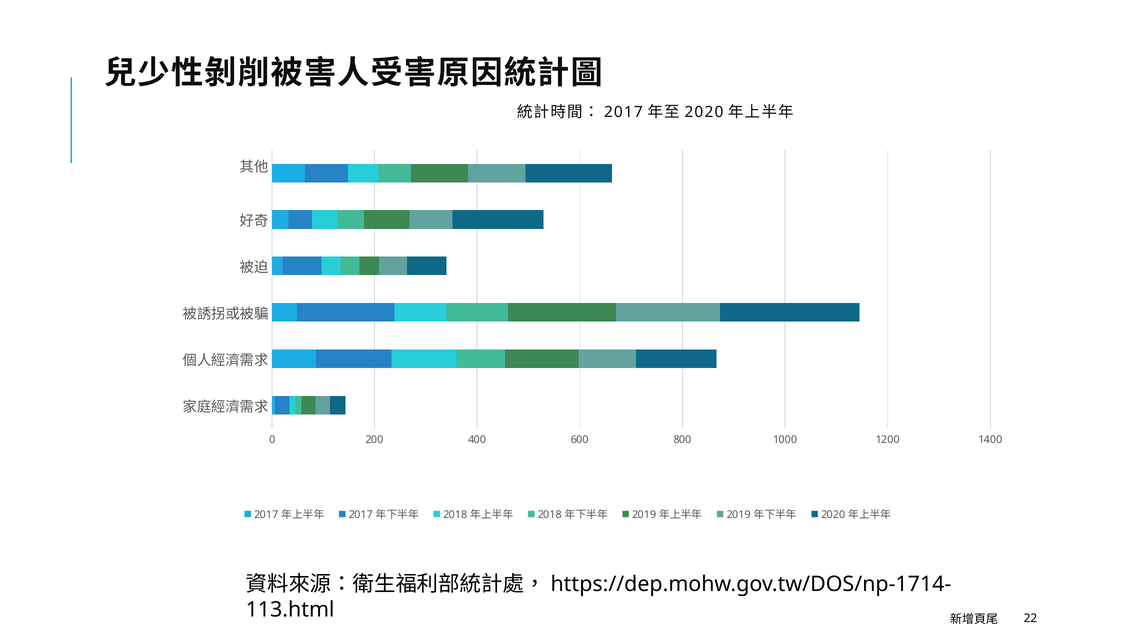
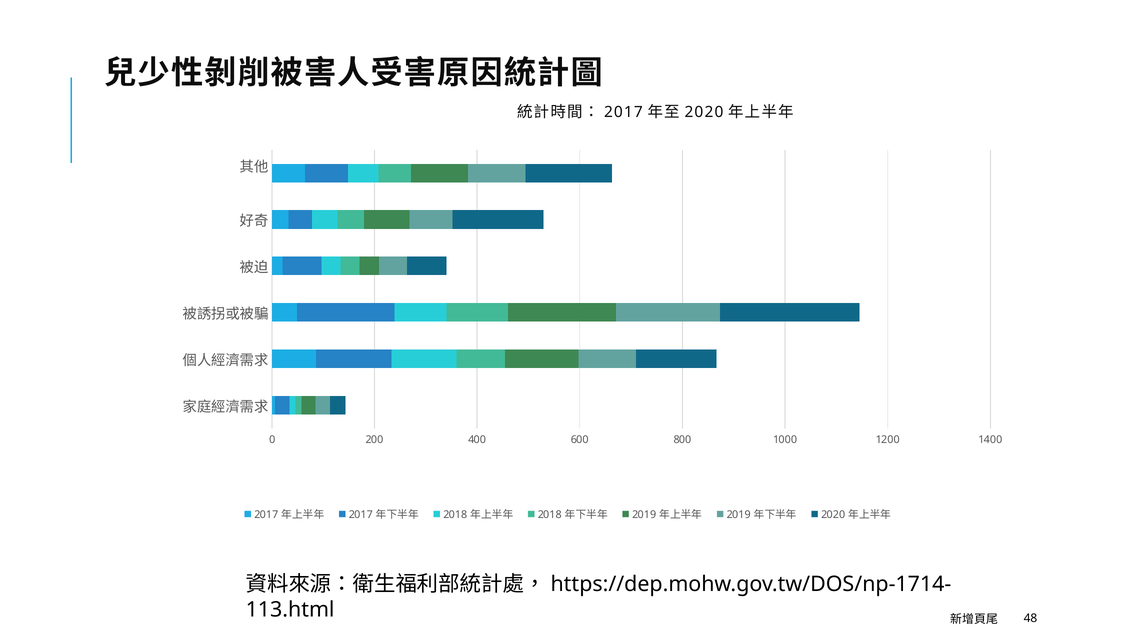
22: 22 -> 48 (1030, 619)
